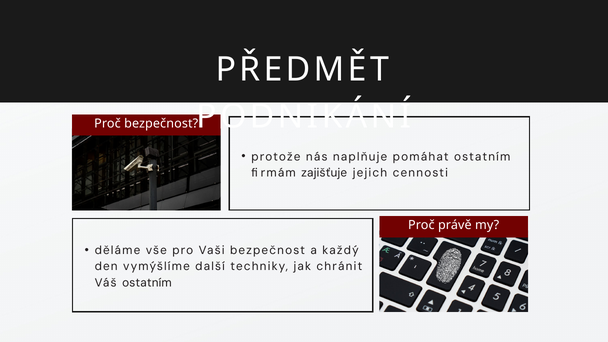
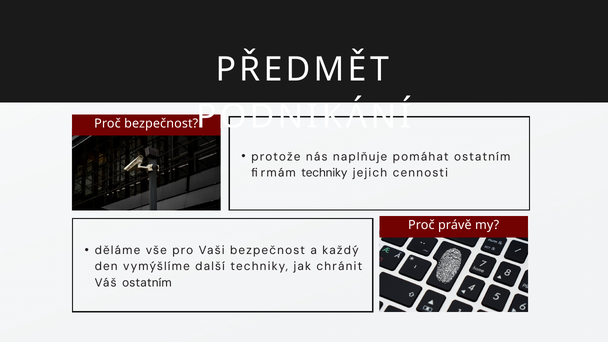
firmám zajišťuje: zajišťuje -> techniky (324, 173)
